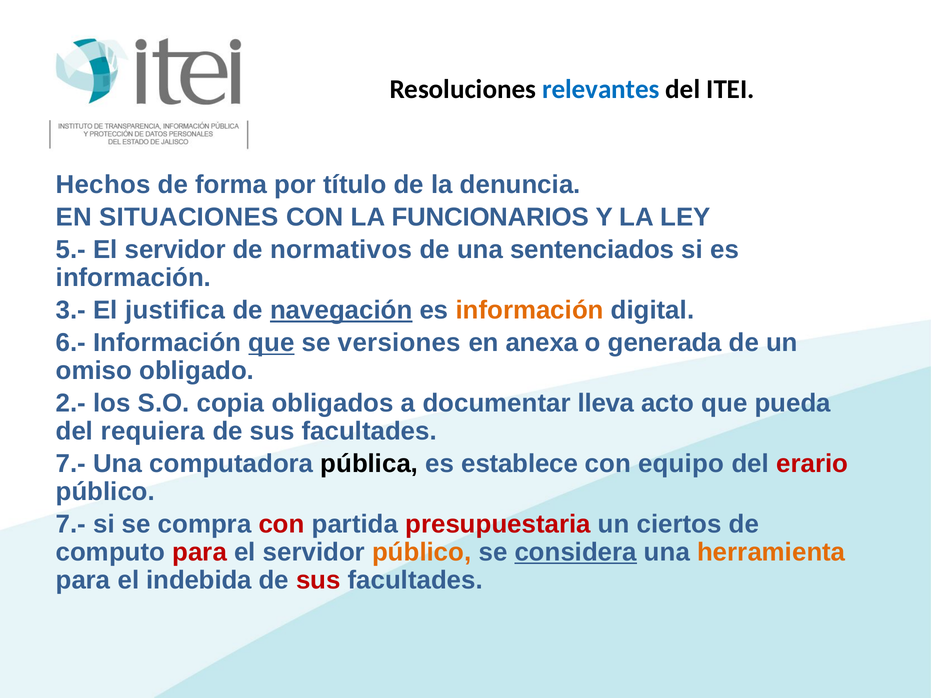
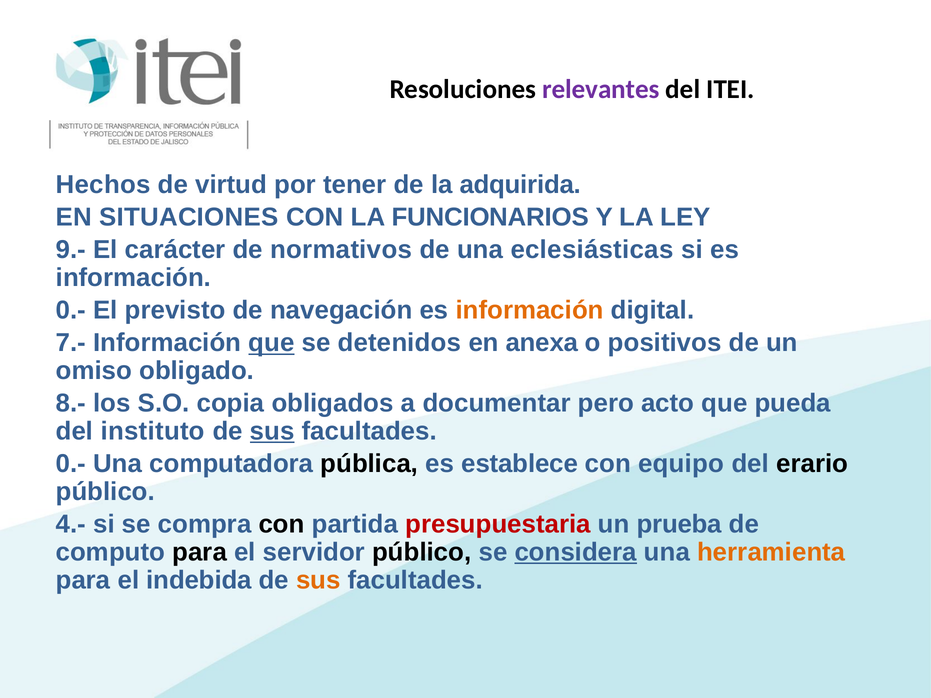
relevantes colour: blue -> purple (601, 89)
forma: forma -> virtud (231, 185)
título: título -> tener (355, 185)
denuncia: denuncia -> adquirida (520, 185)
5.-: 5.- -> 9.- (71, 250)
servidor: servidor -> carácter (175, 250)
sentenciados: sentenciados -> eclesiásticas (592, 250)
3.-: 3.- -> 0.- (71, 310)
justifica: justifica -> previsto (175, 310)
navegación underline: present -> none (341, 310)
6.-: 6.- -> 7.- (71, 343)
versiones: versiones -> detenidos (399, 343)
generada: generada -> positivos (665, 343)
2.-: 2.- -> 8.- (71, 404)
lleva: lleva -> pero (606, 404)
requiera: requiera -> instituto (153, 431)
sus underline: none -> present (272, 431)
7.-: 7.- -> 0.- (71, 464)
erario colour: red -> black (812, 464)
7.-: 7.- -> 4.- (71, 524)
con colour: red -> black (282, 524)
ciertos: ciertos -> prueba (679, 524)
para colour: red -> black (200, 552)
público colour: orange -> black (422, 552)
sus colour: red -> orange (318, 580)
